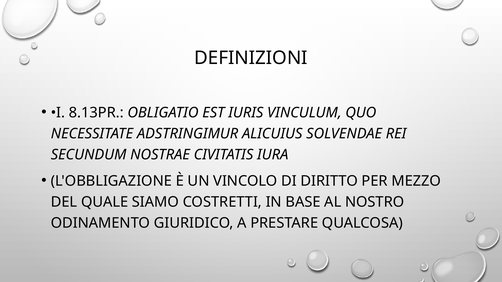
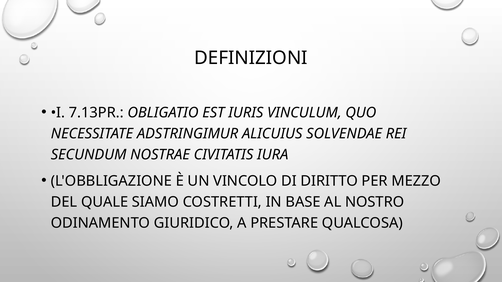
8.13PR: 8.13PR -> 7.13PR (96, 113)
